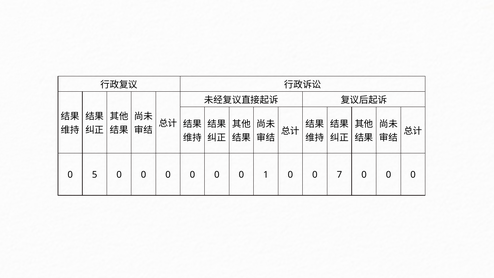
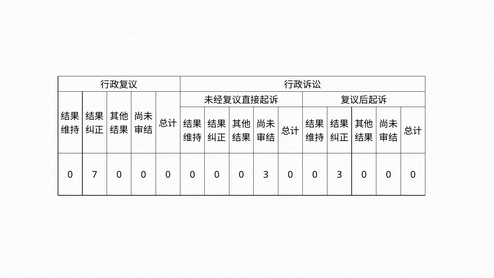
5: 5 -> 7 (95, 175)
0 0 0 1: 1 -> 3 (266, 175)
7: 7 -> 3 (339, 175)
